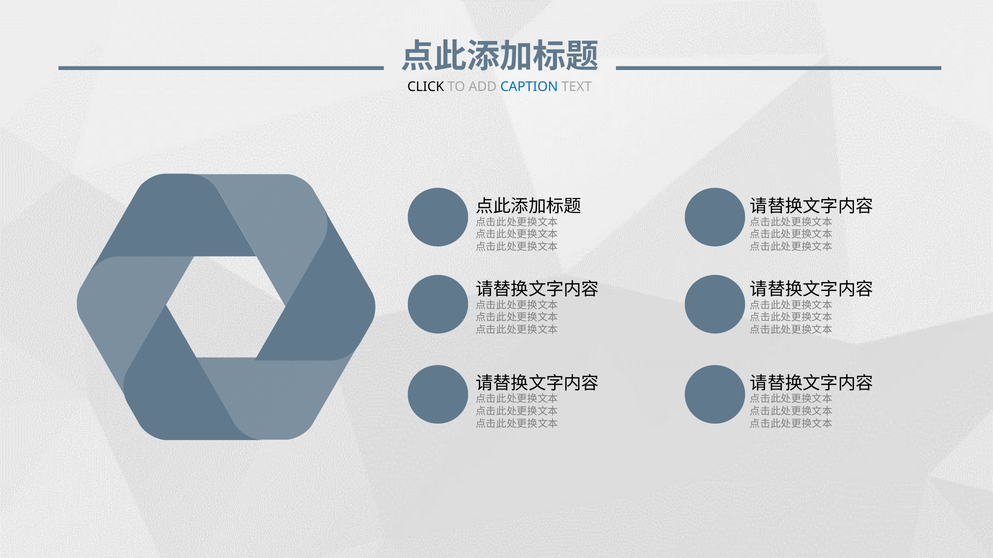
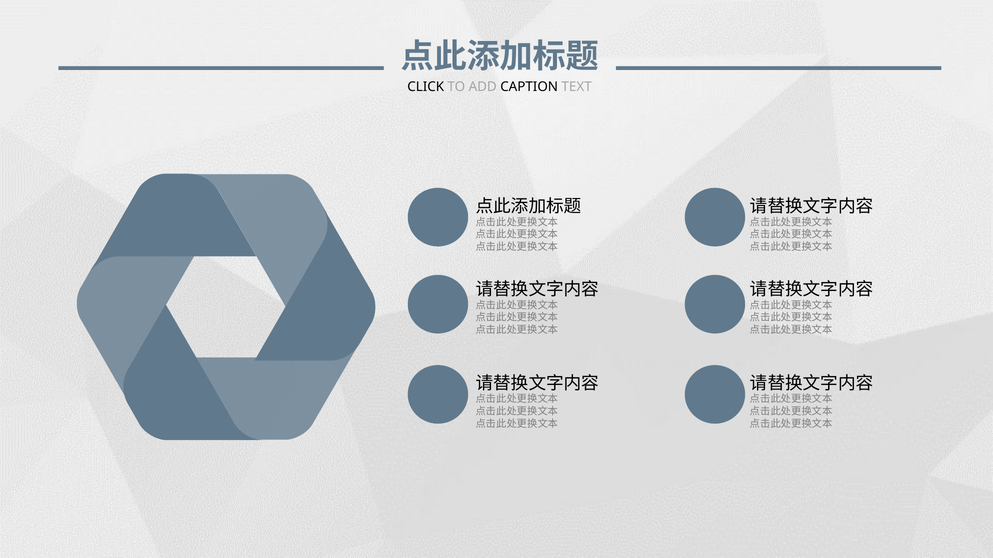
CAPTION colour: blue -> black (529, 87)
